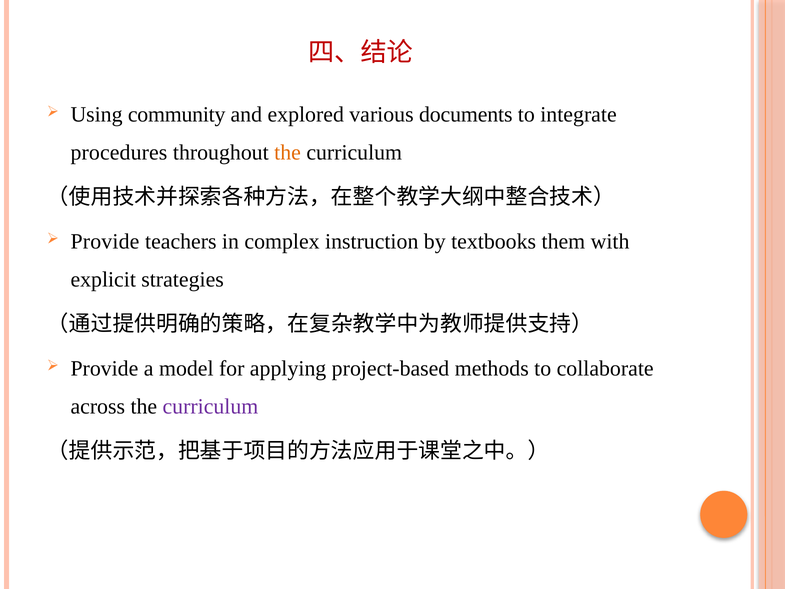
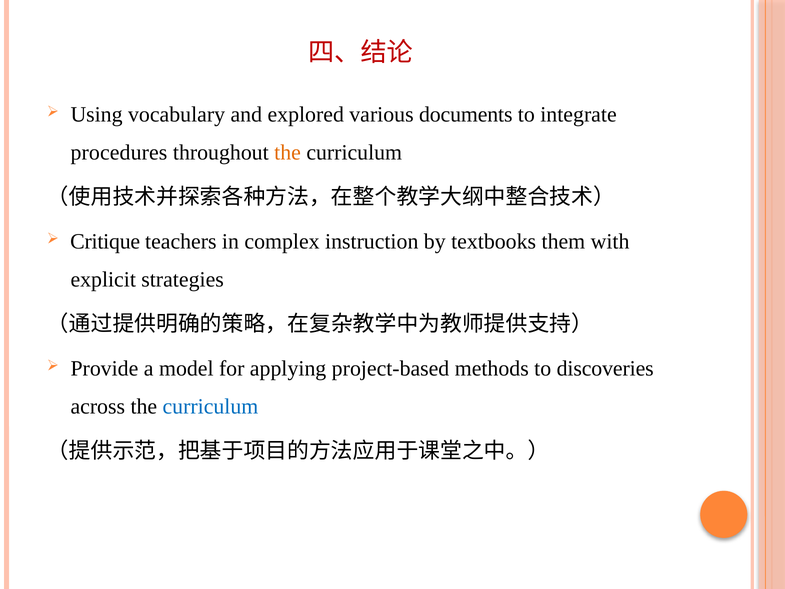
community: community -> vocabulary (177, 114)
Provide: Provide -> Critique (105, 241)
collaborate: collaborate -> discoveries (605, 368)
curriculum colour: purple -> blue (210, 406)
